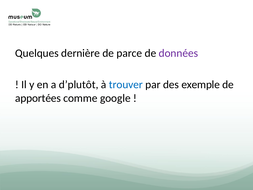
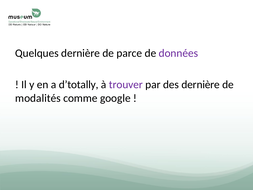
d’plutôt: d’plutôt -> d’totally (79, 85)
trouver colour: blue -> purple (126, 85)
des exemple: exemple -> dernière (201, 85)
apportées: apportées -> modalités (38, 98)
